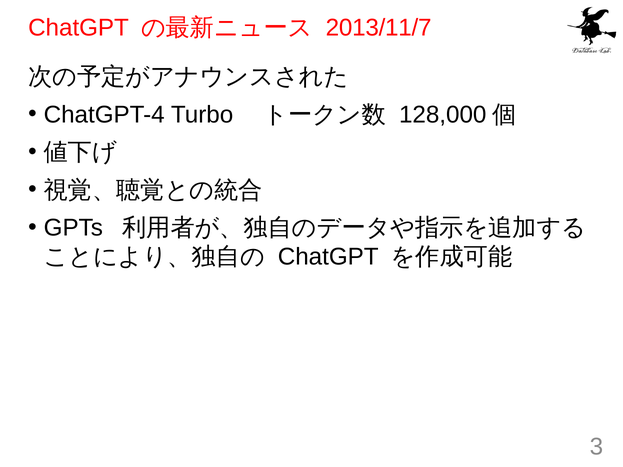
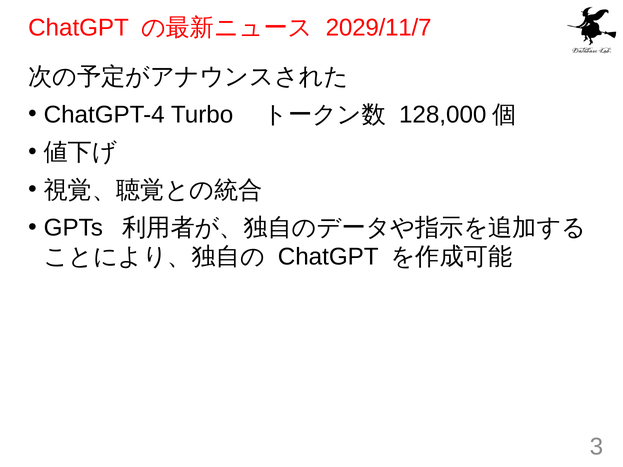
2013/11/7: 2013/11/7 -> 2029/11/7 (379, 28)
